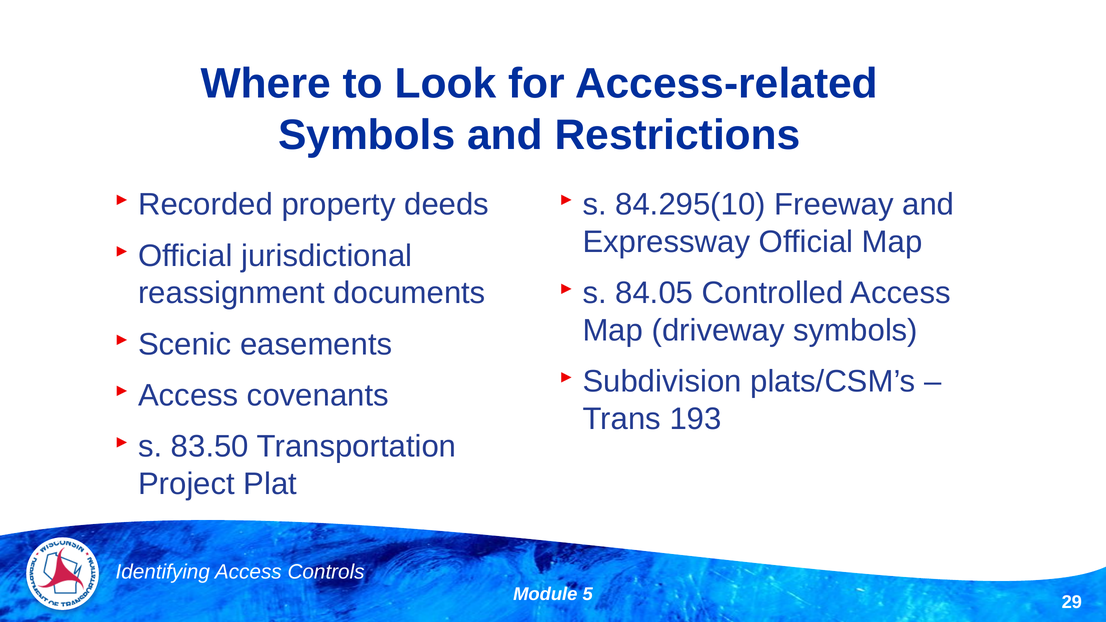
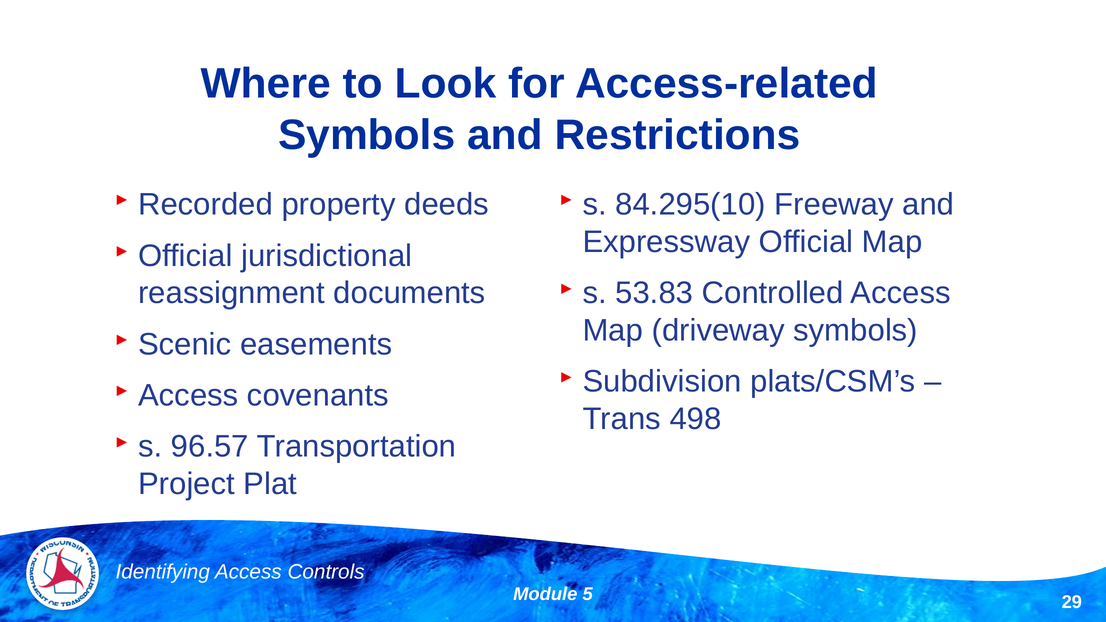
84.05: 84.05 -> 53.83 (654, 293)
193: 193 -> 498 (695, 419)
83.50: 83.50 -> 96.57 (210, 447)
